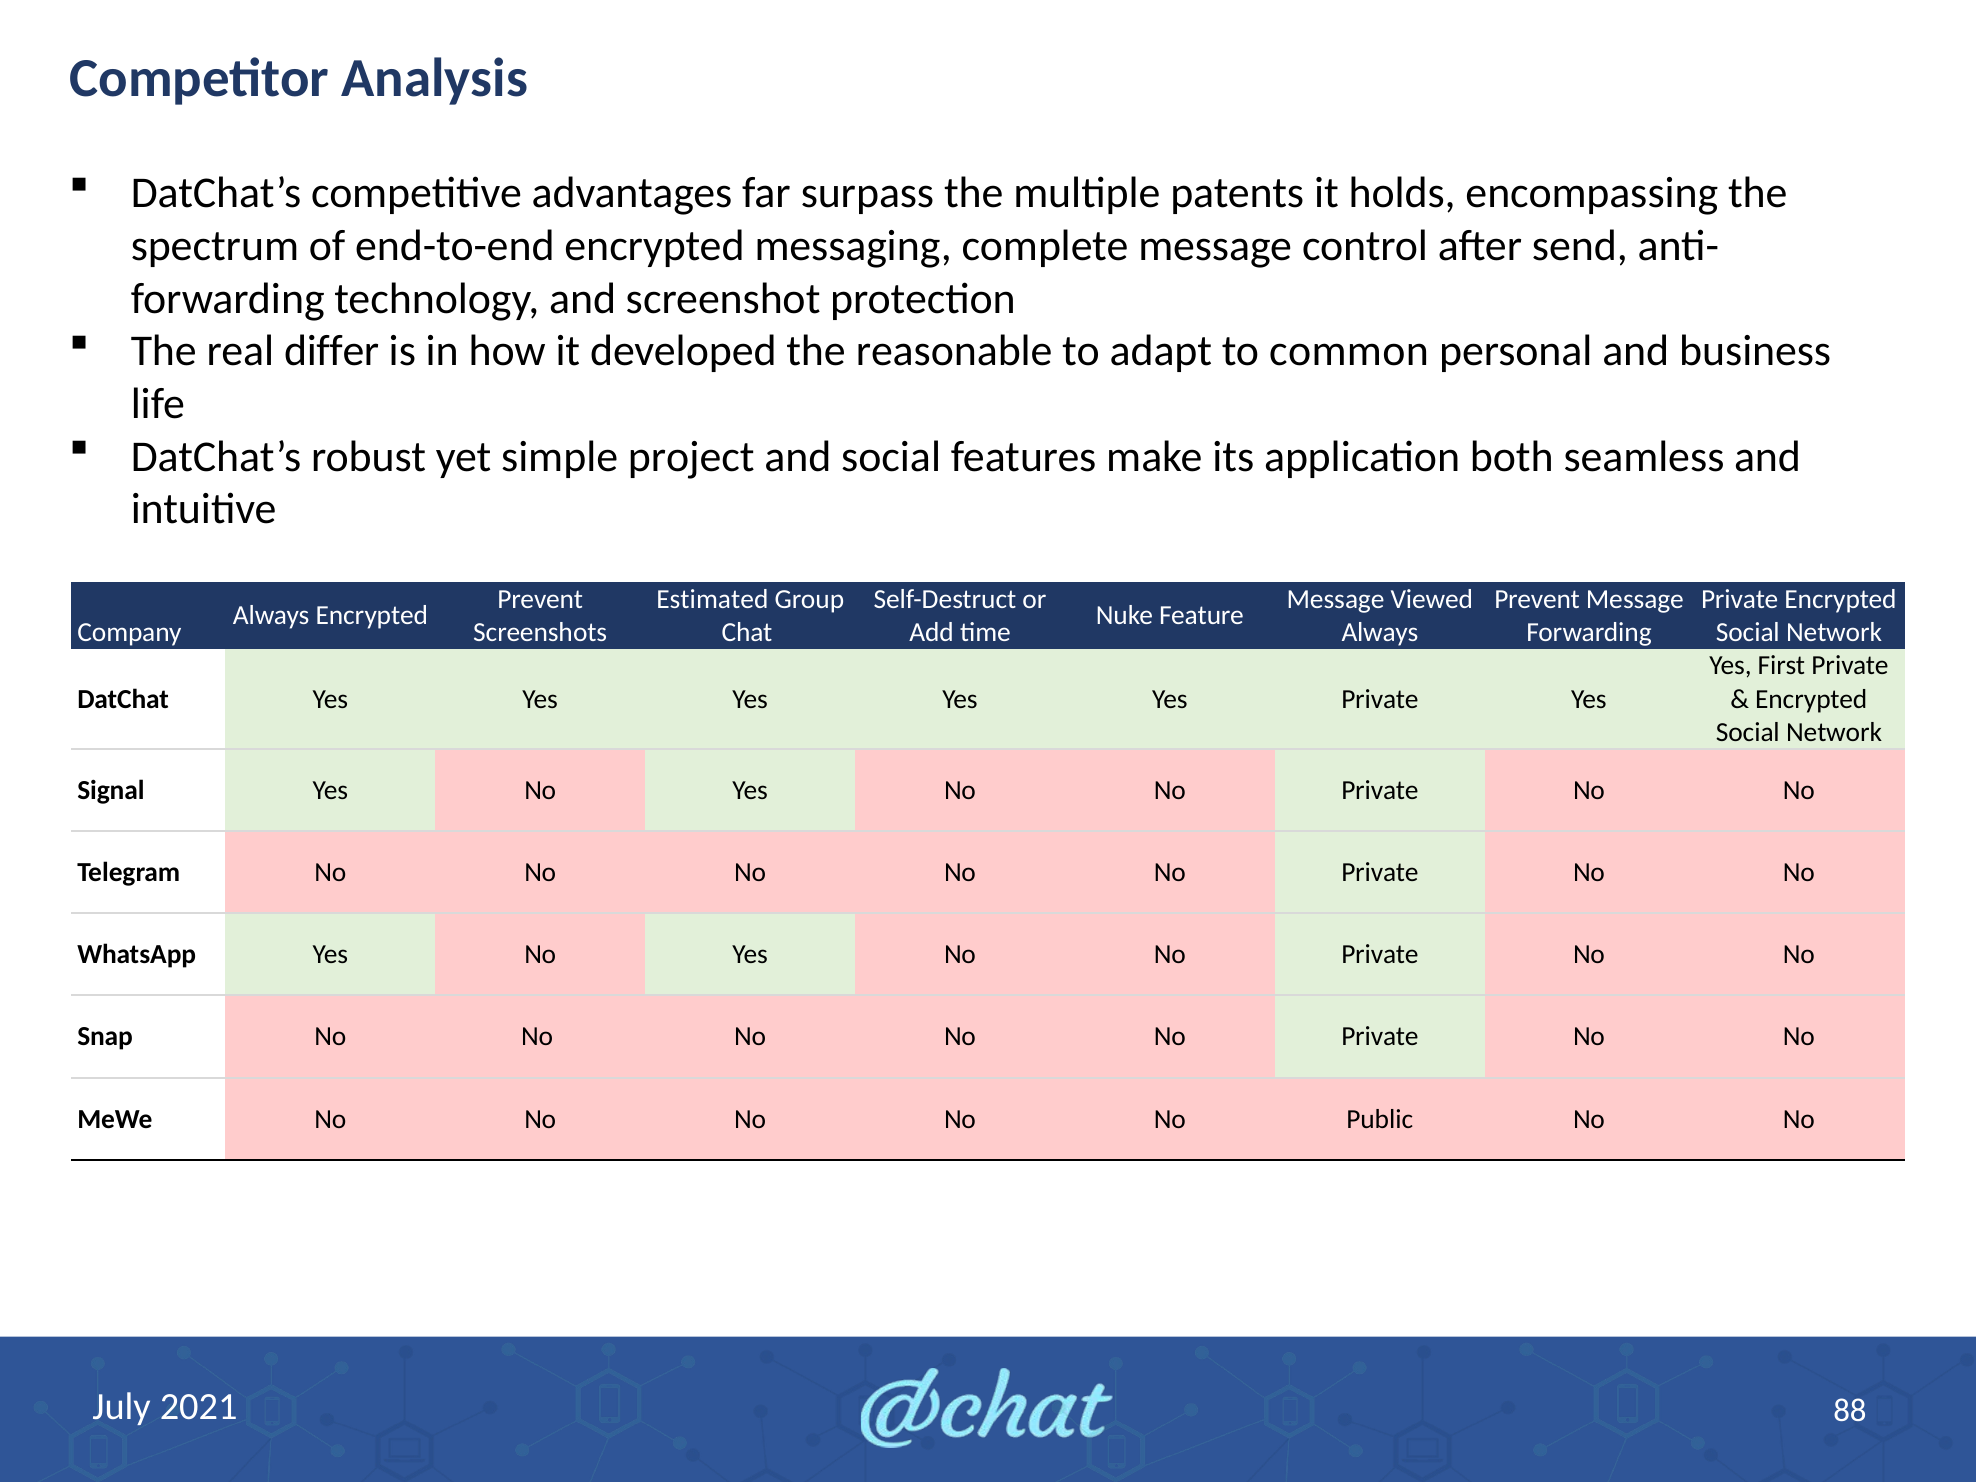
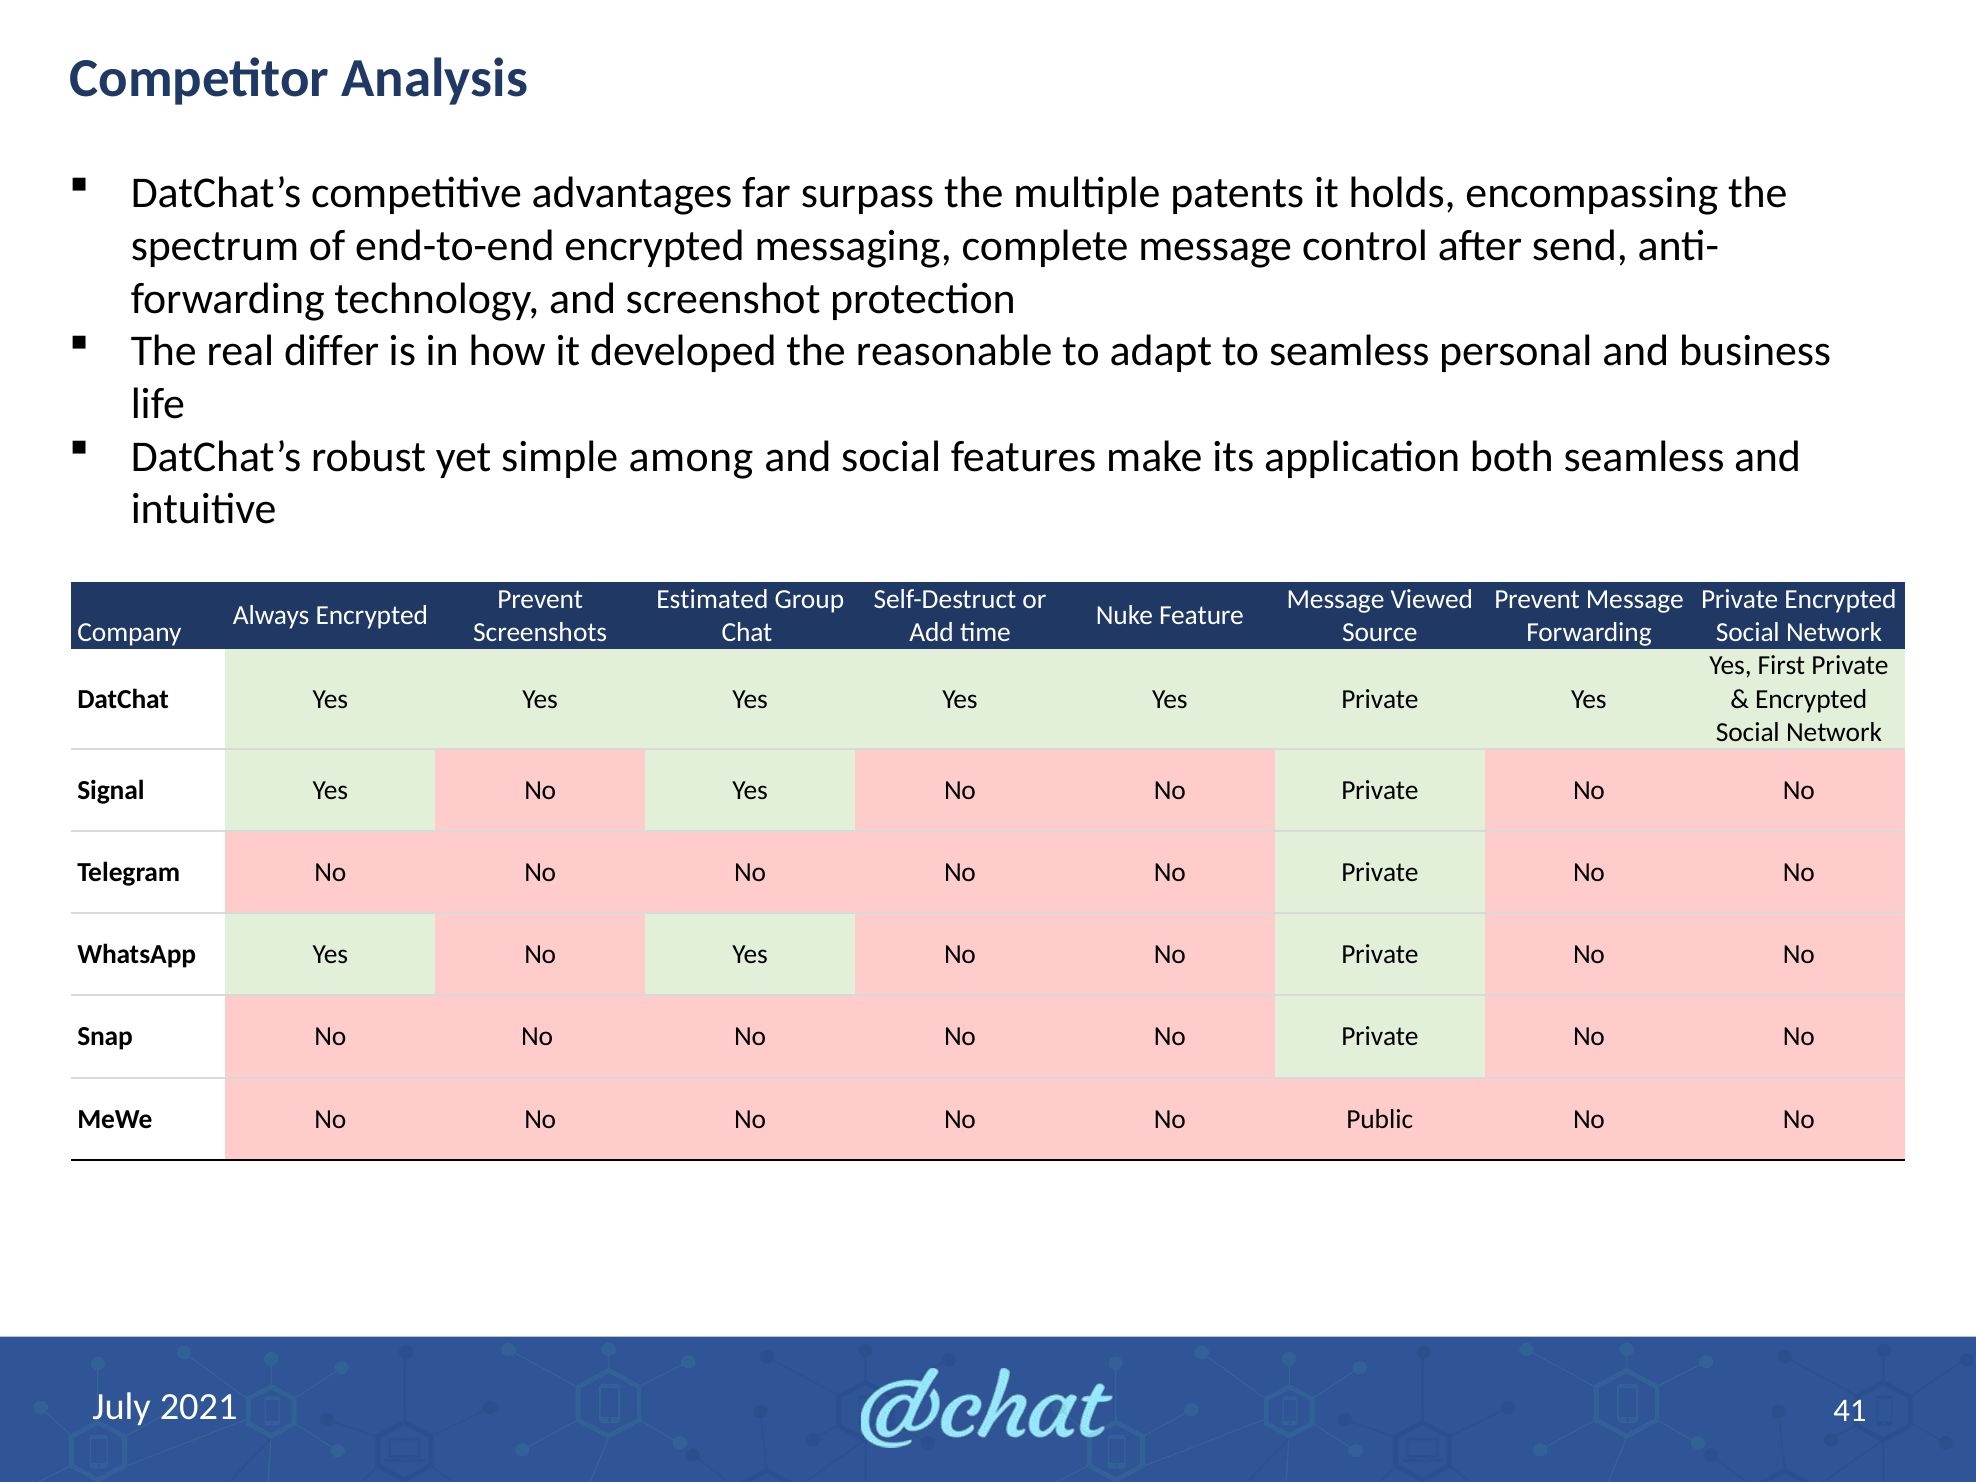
to common: common -> seamless (1349, 351)
project: project -> among (691, 457)
Always: Always -> Source (1380, 632)
88: 88 -> 41 (1850, 1410)
